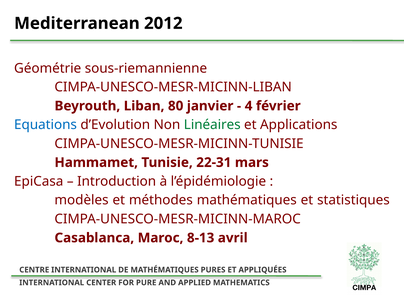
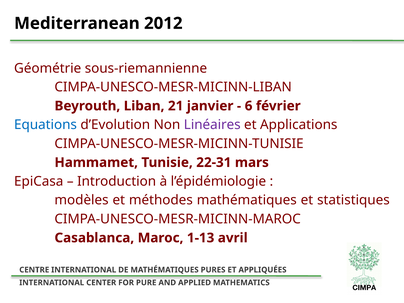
80: 80 -> 21 (176, 106)
4: 4 -> 6 (249, 106)
Linéaires colour: green -> purple (212, 125)
8-13: 8-13 -> 1-13 (201, 238)
